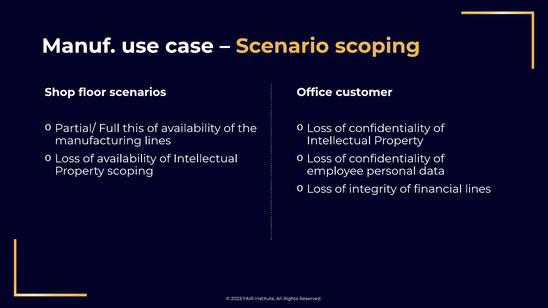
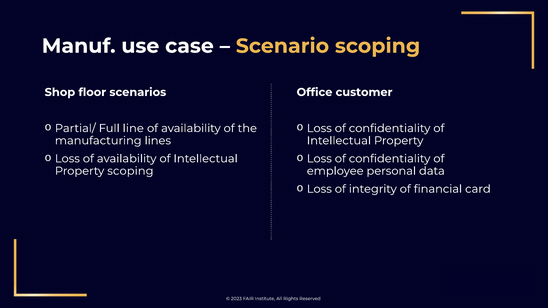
this: this -> line (133, 128)
financial lines: lines -> card (478, 189)
